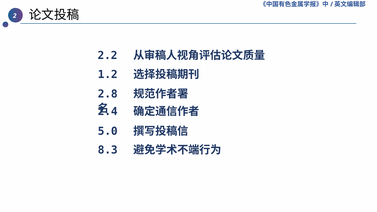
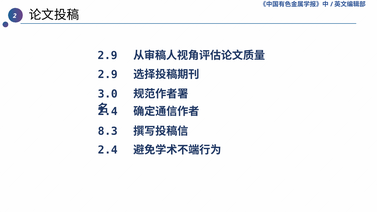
2.2: 2.2 -> 2.9 (107, 56)
1.2: 1.2 -> 2.9 (108, 74)
2.8: 2.8 -> 3.0 (108, 94)
5.0: 5.0 -> 8.3 (108, 131)
8.3: 8.3 -> 2.4 (108, 150)
